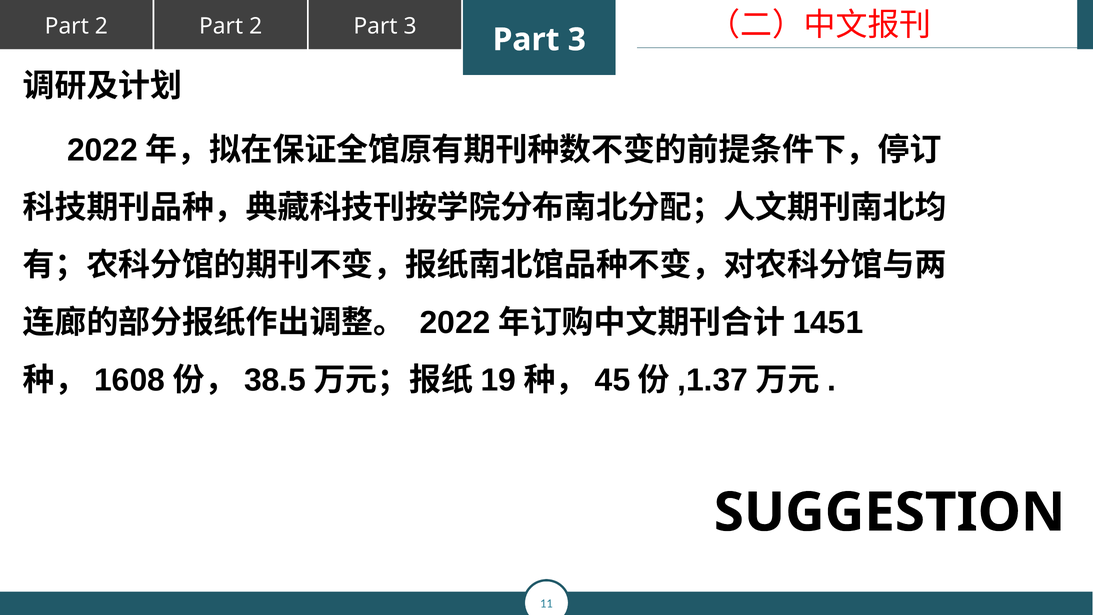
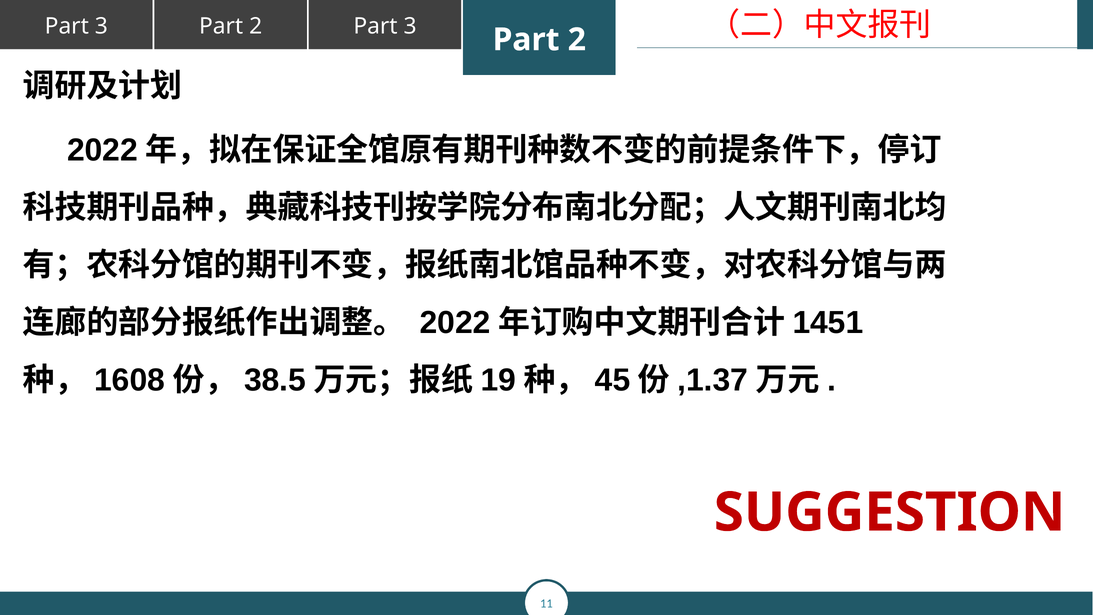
2: 2 -> 3 (101, 26)
3: 3 -> 2 (577, 40)
SUGGESTION colour: black -> red (890, 513)
